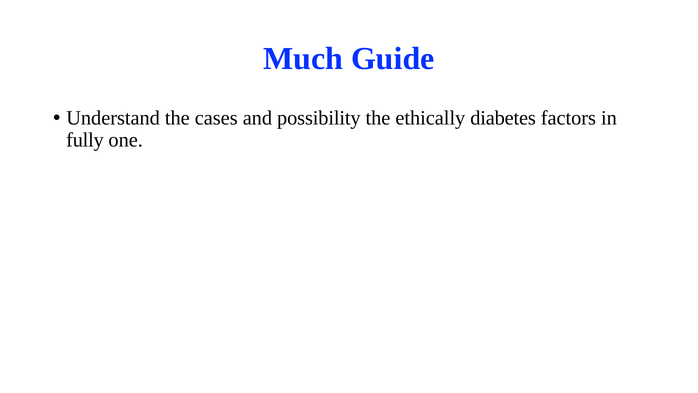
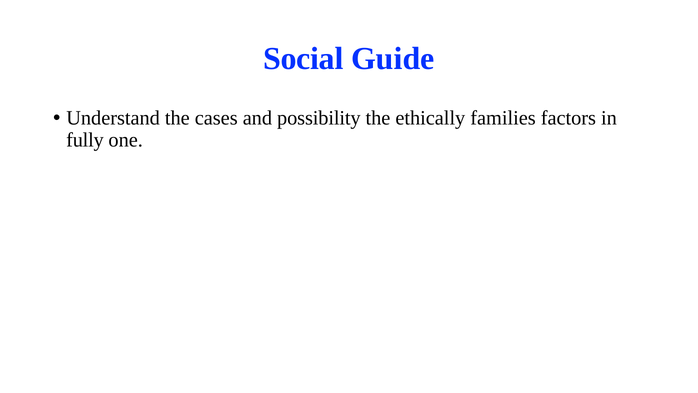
Much: Much -> Social (303, 59)
diabetes: diabetes -> families (503, 118)
